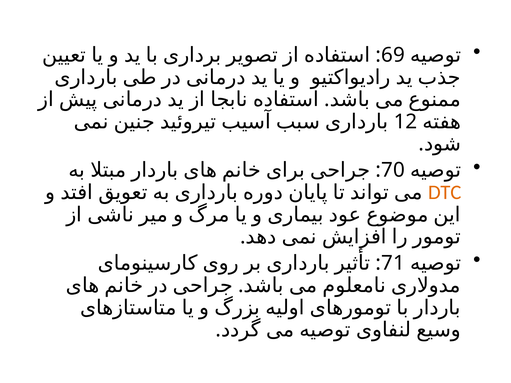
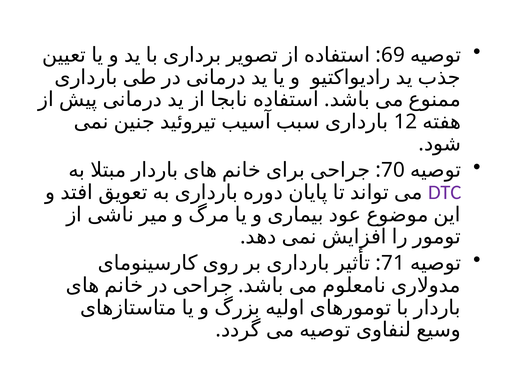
DTC colour: orange -> purple (445, 193)
